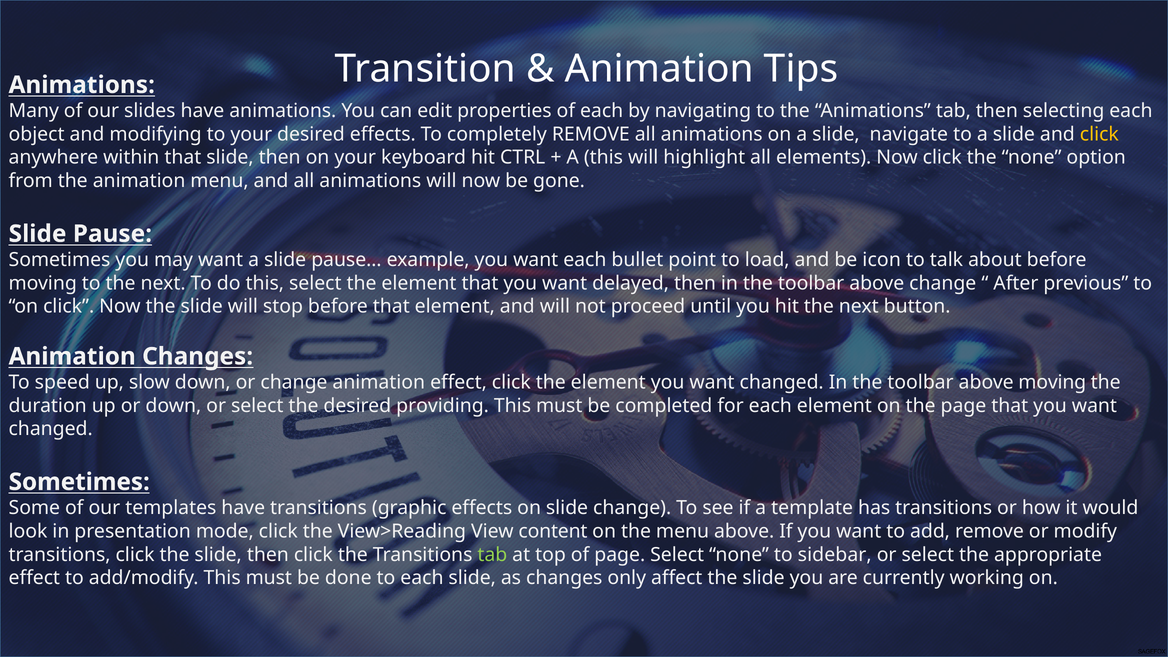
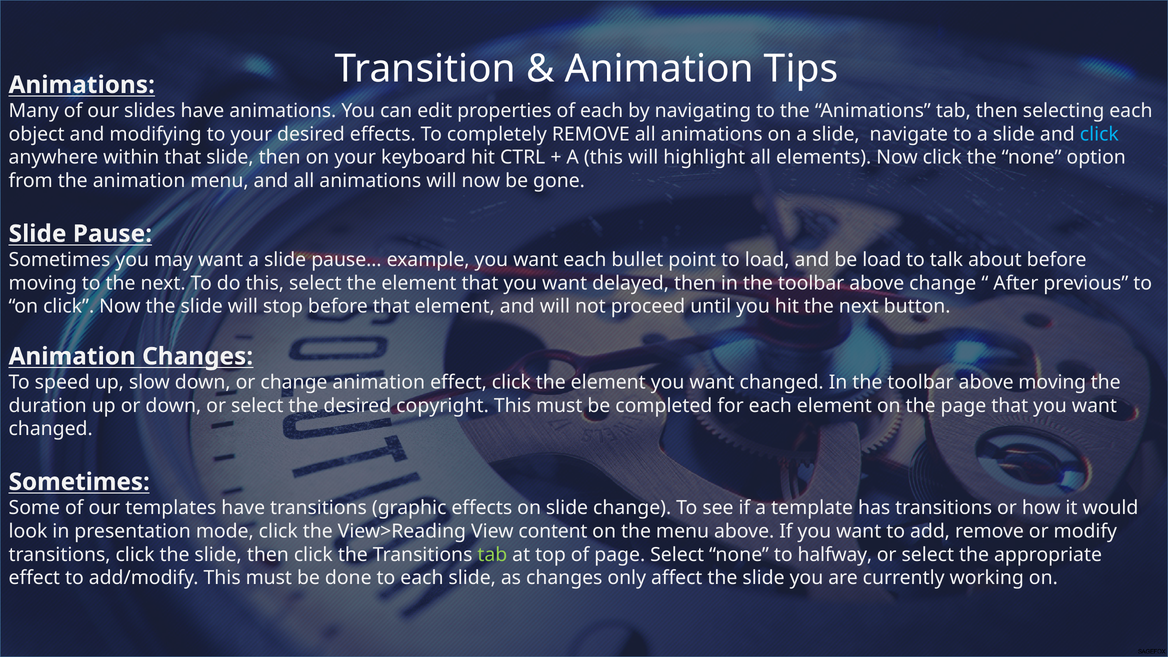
click colour: yellow -> light blue (1099, 134)
be icon: icon -> load (882, 260)
providing: providing -> copyright (443, 406)
sidebar: sidebar -> halfway (835, 555)
